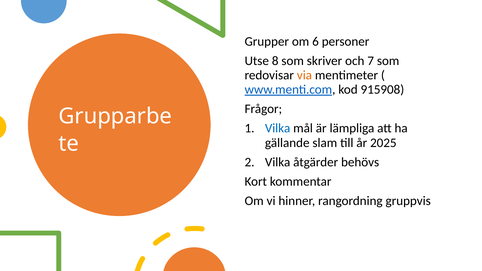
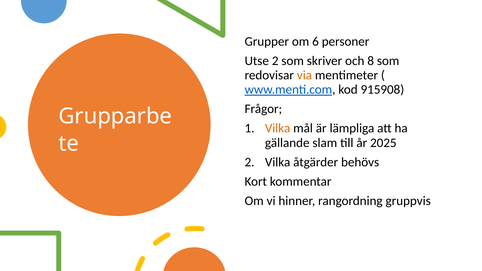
Utse 8: 8 -> 2 (275, 61)
7: 7 -> 8 (371, 61)
Vilka colour: blue -> orange (278, 128)
